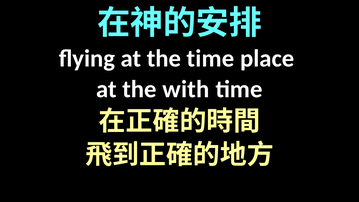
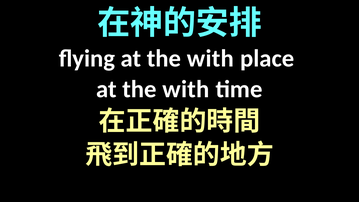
flying at the time: time -> with (210, 58)
